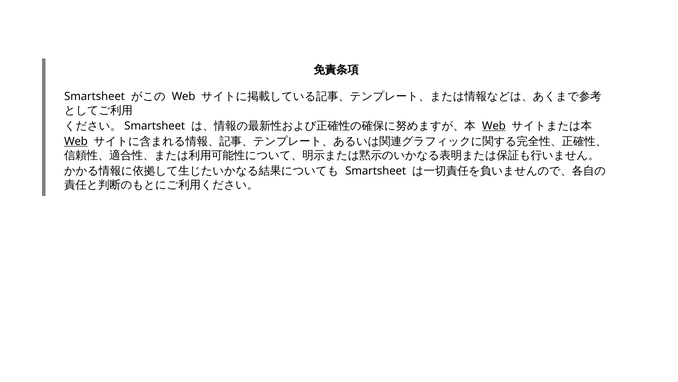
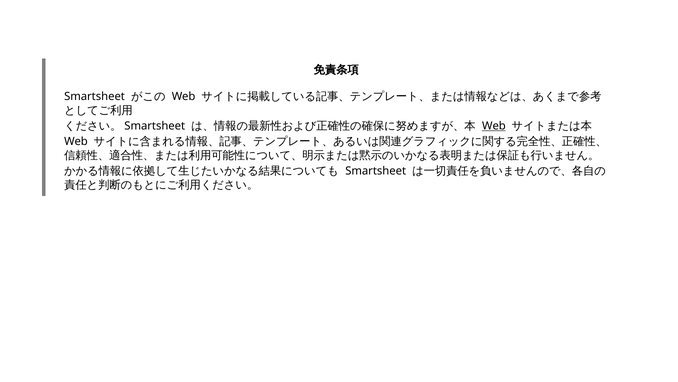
Web underline: present -> none (76, 141)
